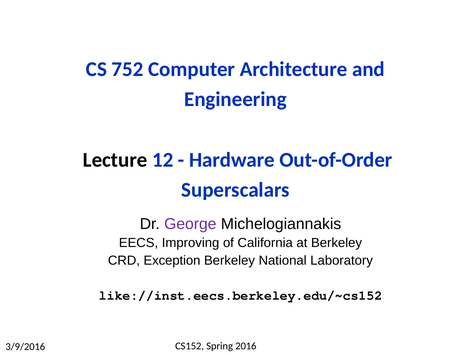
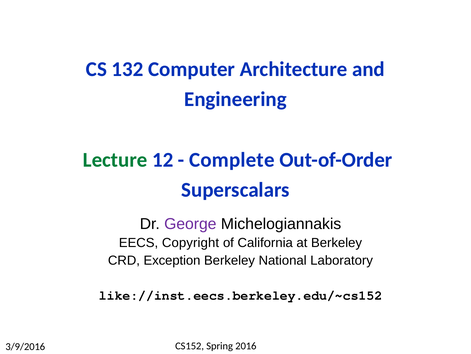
752: 752 -> 132 (128, 69)
Lecture colour: black -> green (115, 159)
Hardware: Hardware -> Complete (232, 159)
Improving: Improving -> Copyright (191, 242)
